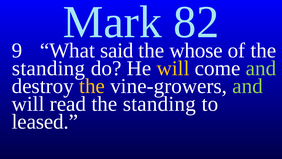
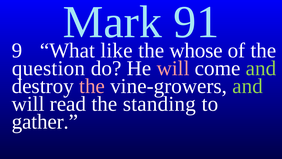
82: 82 -> 91 (196, 22)
said: said -> like (117, 50)
standing: standing -> question (49, 68)
will colour: yellow -> pink (173, 68)
the colour: yellow -> pink (92, 86)
leased: leased -> gather (45, 121)
